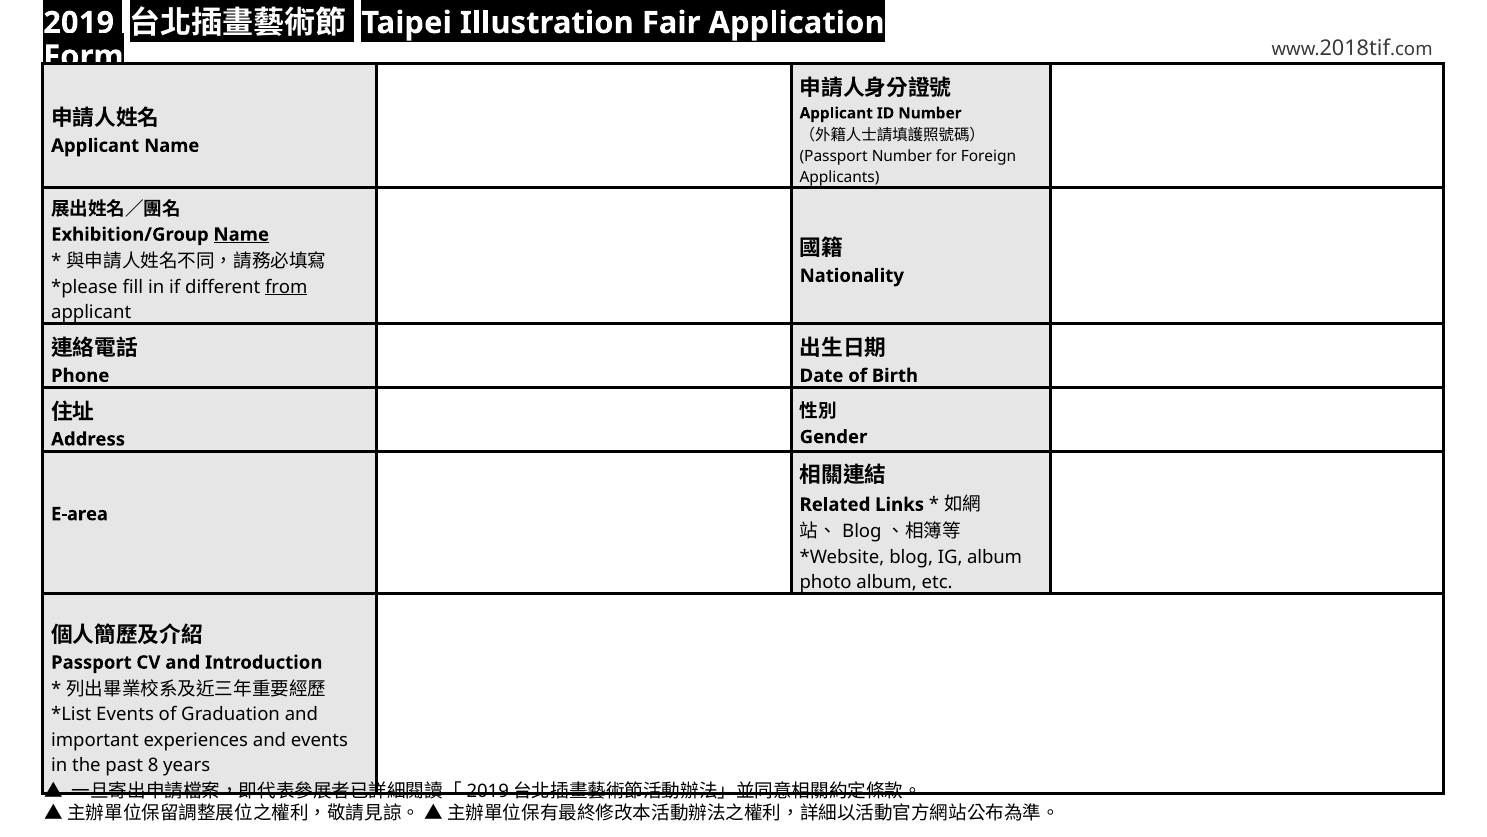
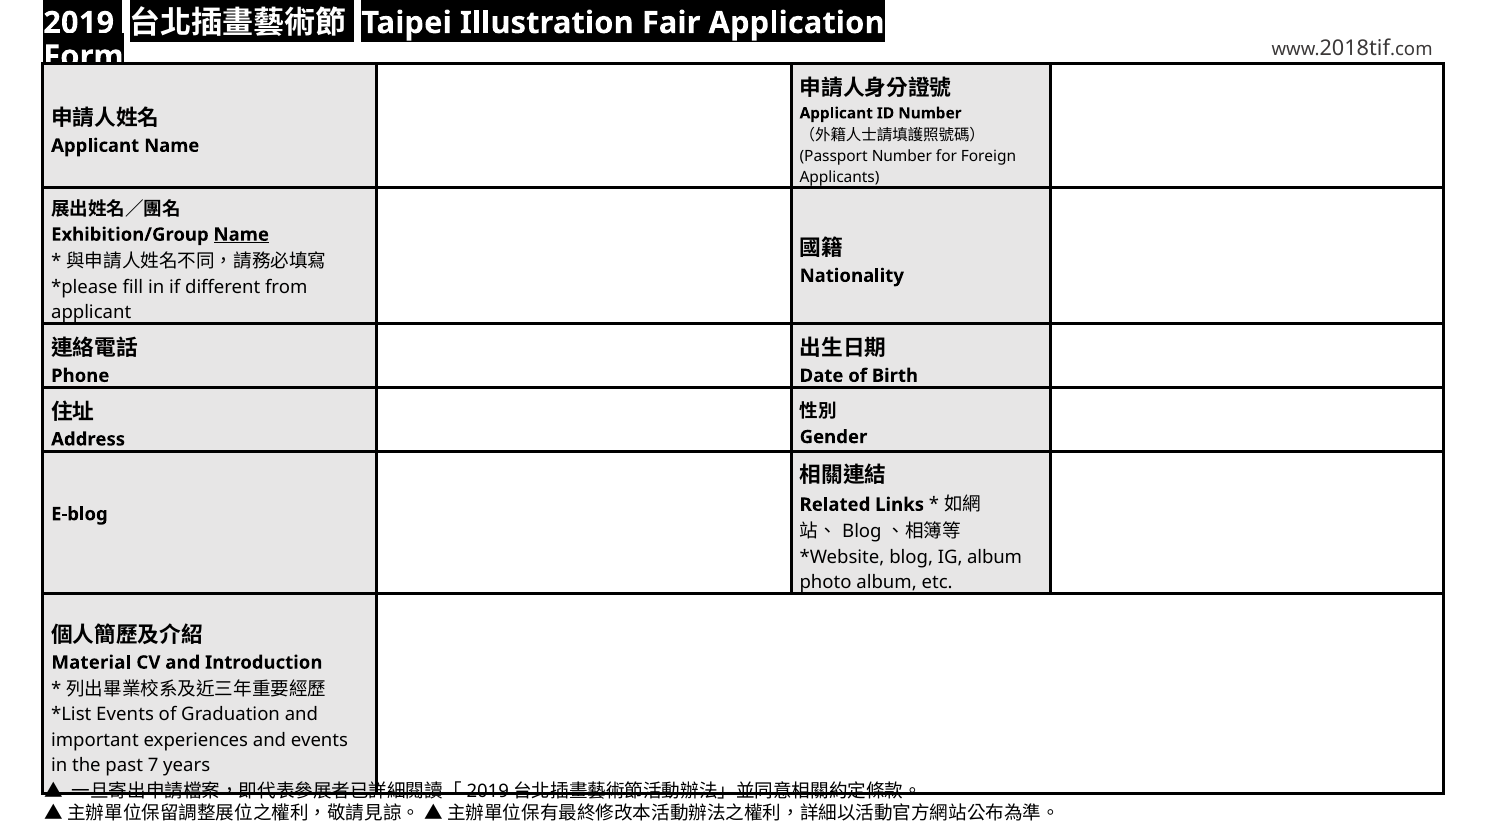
from underline: present -> none (286, 287)
E-area: E-area -> E-blog (79, 514)
Passport: Passport -> Material (91, 662)
8: 8 -> 7 (153, 765)
